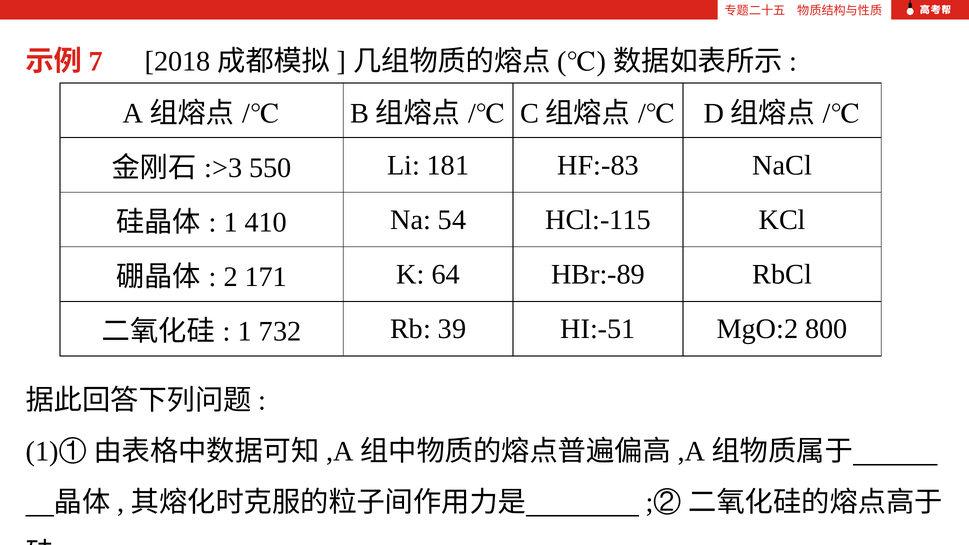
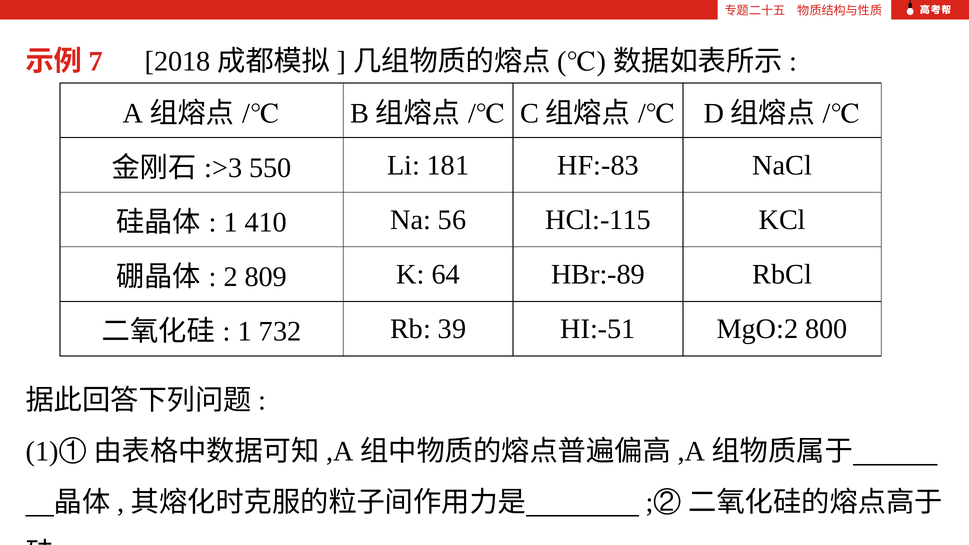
54: 54 -> 56 (452, 220)
171: 171 -> 809 (266, 277)
